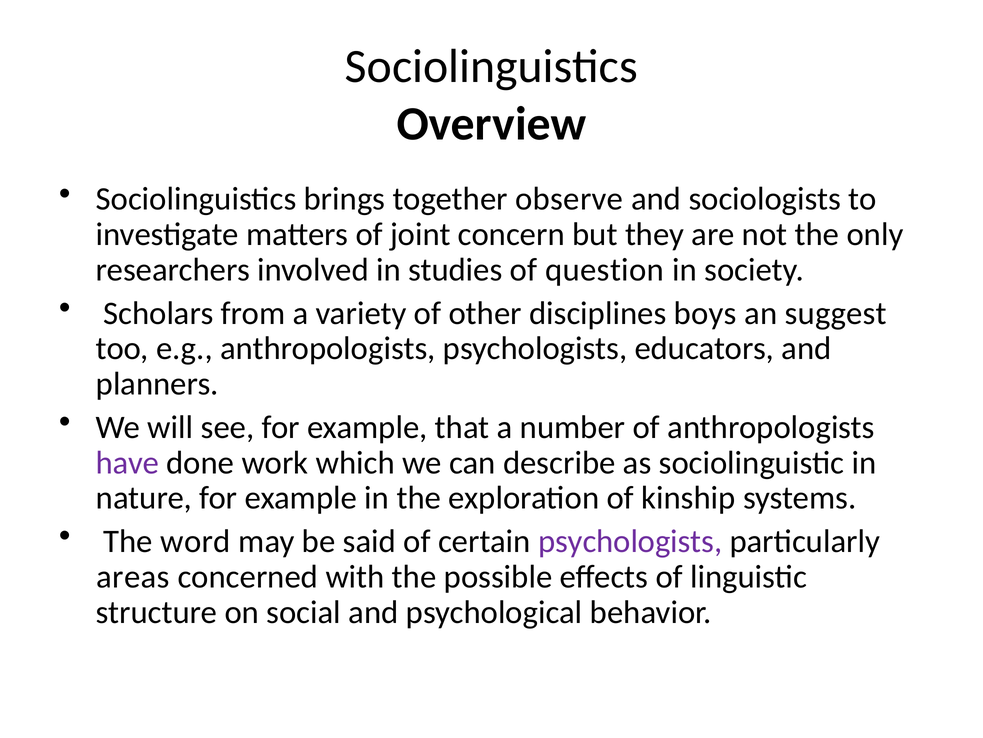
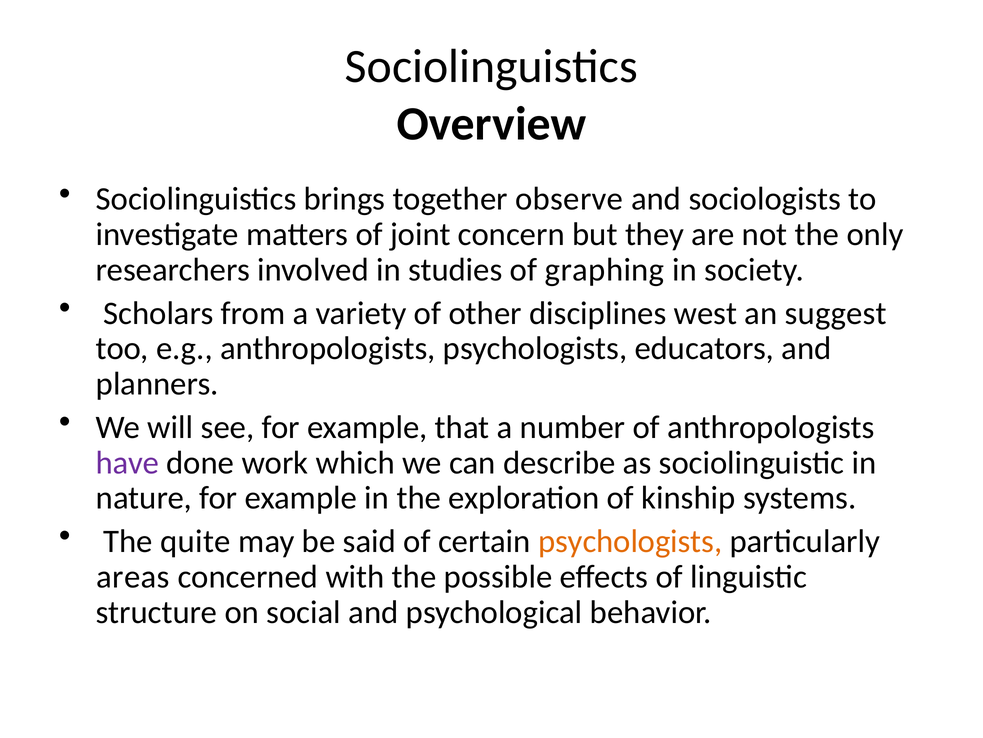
question: question -> graphing (605, 270)
boys: boys -> west (705, 313)
word: word -> quite (195, 541)
psychologists colour: purple -> orange (630, 541)
